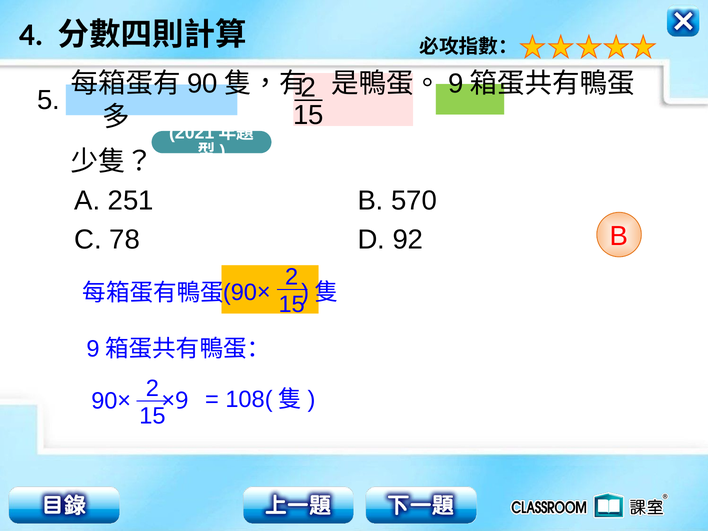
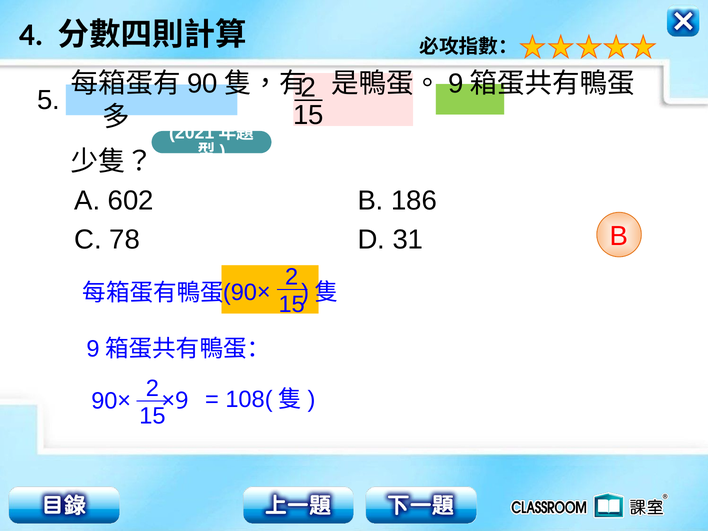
251: 251 -> 602 (131, 201)
570: 570 -> 186 (414, 201)
92: 92 -> 31 (408, 240)
